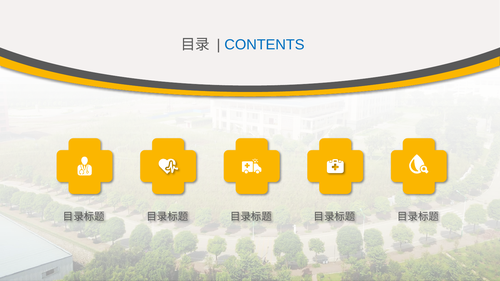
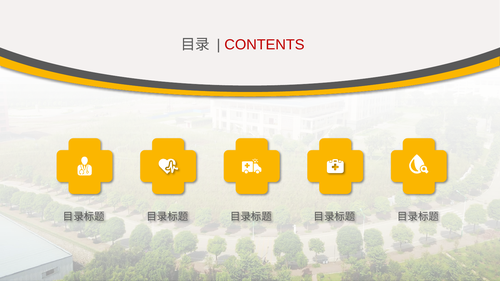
CONTENTS colour: blue -> red (264, 45)
